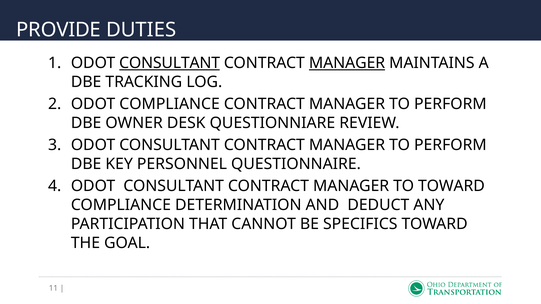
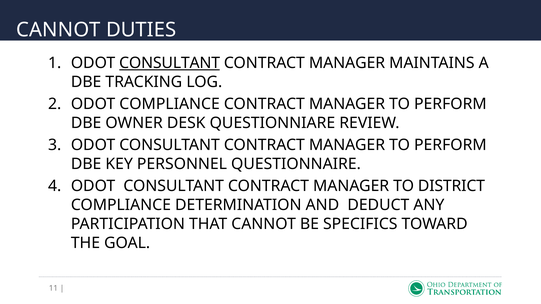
PROVIDE: PROVIDE -> CANNOT (58, 30)
MANAGER underline: present -> none (347, 63)
TO TOWARD: TOWARD -> DISTRICT (451, 186)
